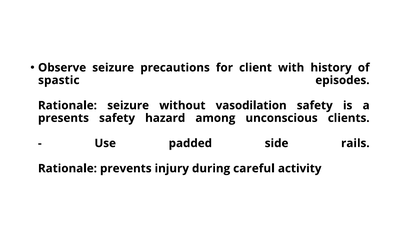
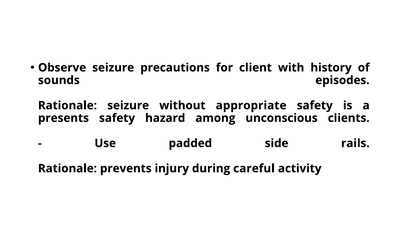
spastic: spastic -> sounds (59, 80)
vasodilation: vasodilation -> appropriate (251, 105)
